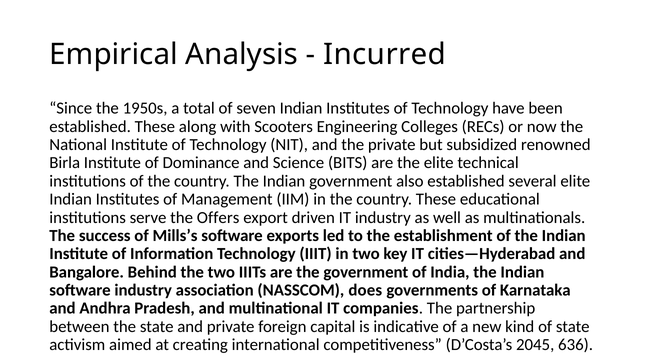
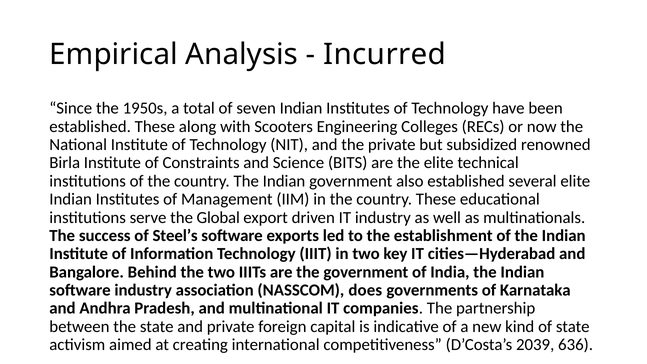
Dominance: Dominance -> Constraints (201, 163)
Offers: Offers -> Global (218, 217)
Mills’s: Mills’s -> Steel’s (175, 236)
2045: 2045 -> 2039 (535, 345)
